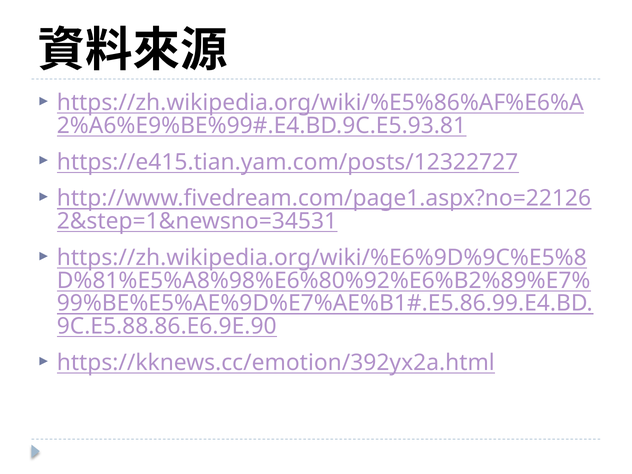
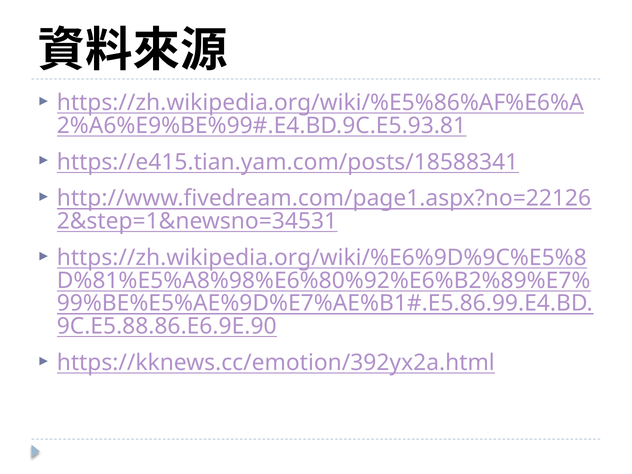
https://e415.tian.yam.com/posts/12322727: https://e415.tian.yam.com/posts/12322727 -> https://e415.tian.yam.com/posts/18588341 (288, 162)
